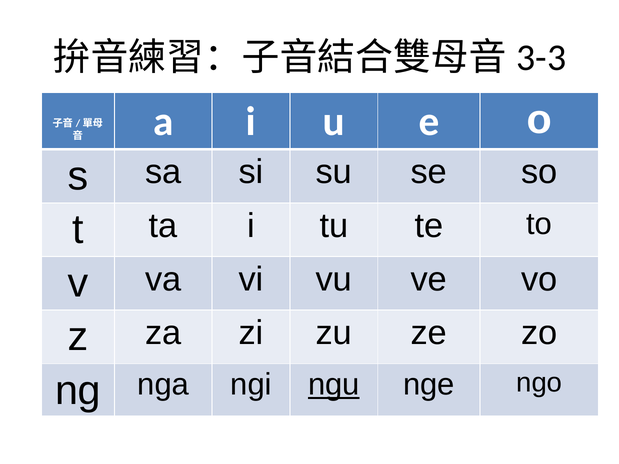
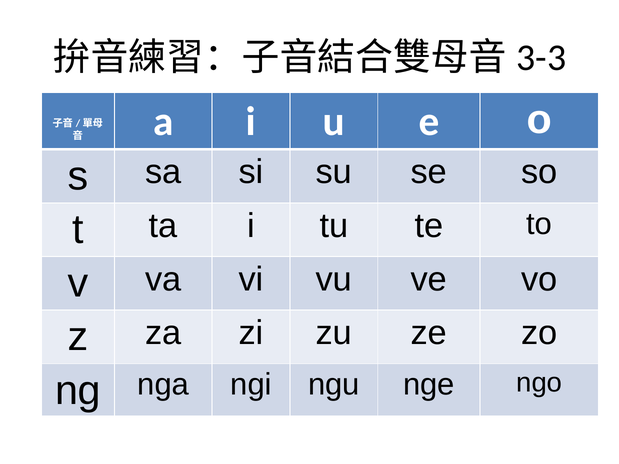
ngu underline: present -> none (334, 385)
